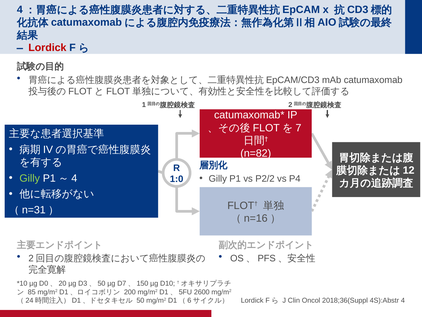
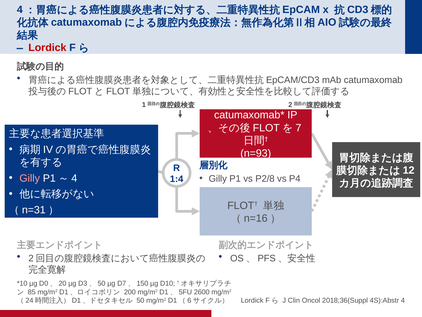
n=82: n=82 -> n=93 (256, 153)
Gilly colour: light green -> pink (30, 178)
P2/2: P2/2 -> P2/8 (265, 178)
1:0: 1:0 -> 1:4 (177, 179)
